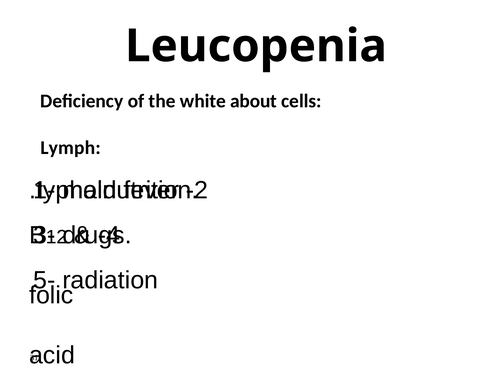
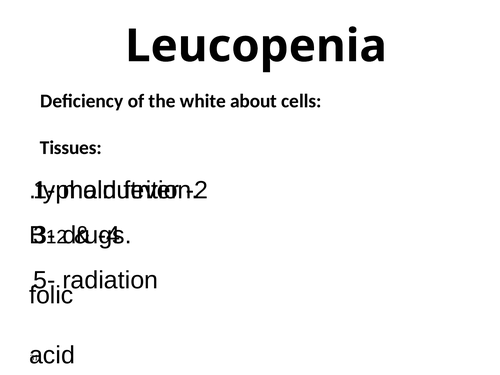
Lymph: Lymph -> Tissues (71, 148)
